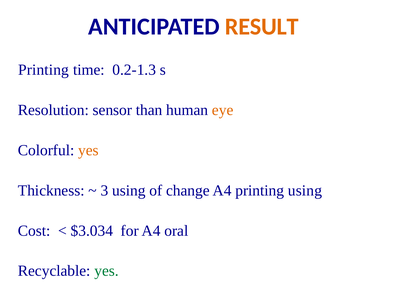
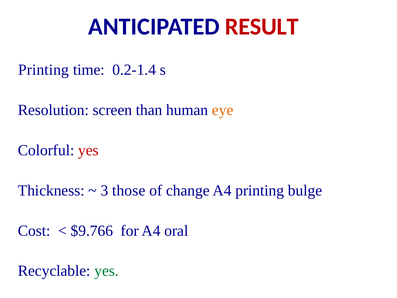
RESULT colour: orange -> red (262, 27)
0.2-1.3: 0.2-1.3 -> 0.2-1.4 (134, 70)
sensor: sensor -> screen (112, 110)
yes colour: orange -> red (88, 150)
3 using: using -> those (129, 190)
printing using: using -> bulge (305, 190)
$3.034: $3.034 -> $9.766 (92, 230)
